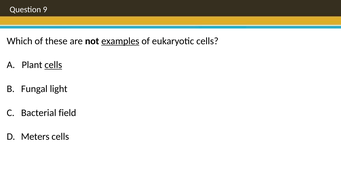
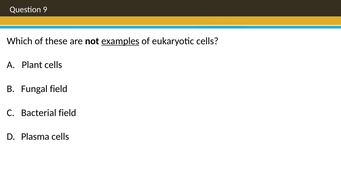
cells underline: present -> none (53, 65)
Fungal light: light -> field (59, 89)
Meters: Meters -> Plasma (35, 137)
